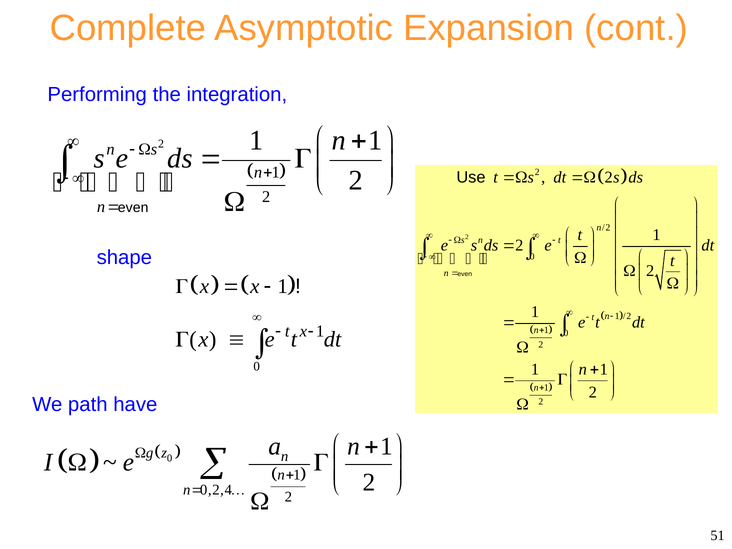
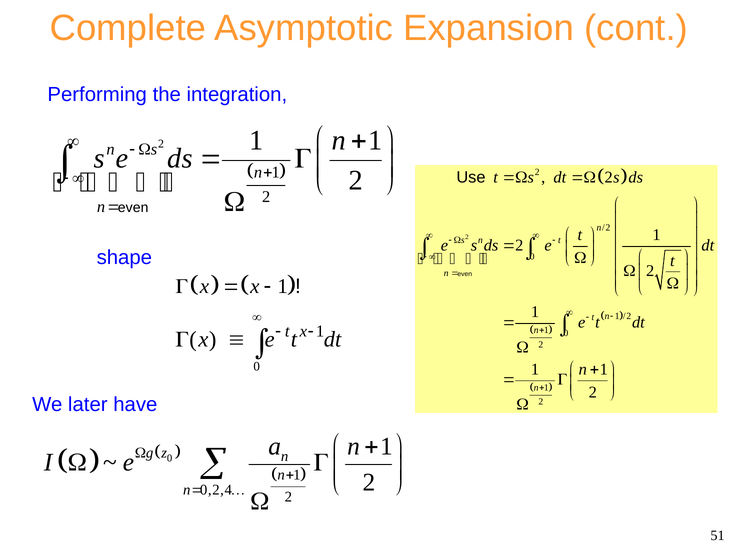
path: path -> later (88, 405)
